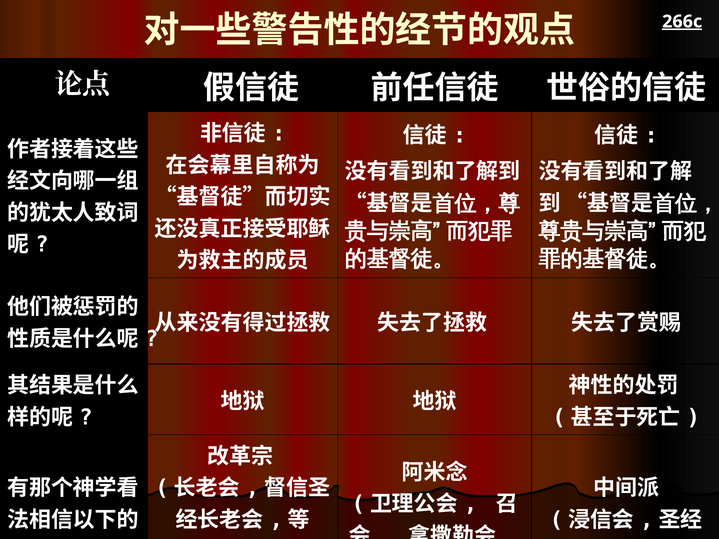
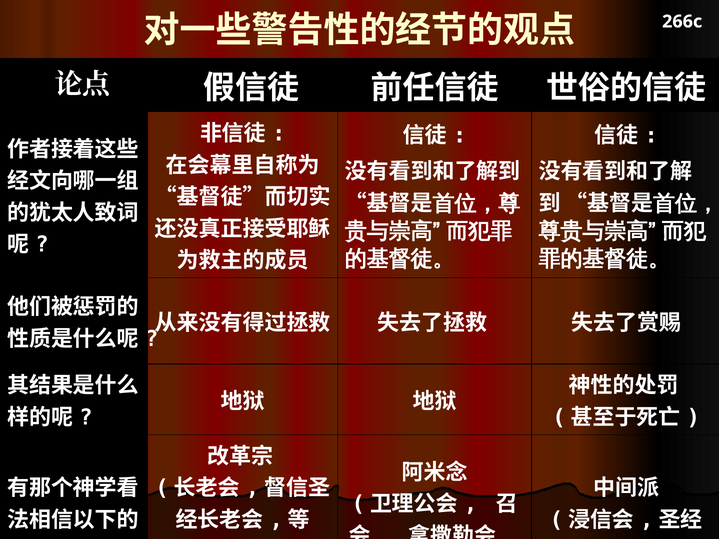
266c underline: present -> none (682, 22)
